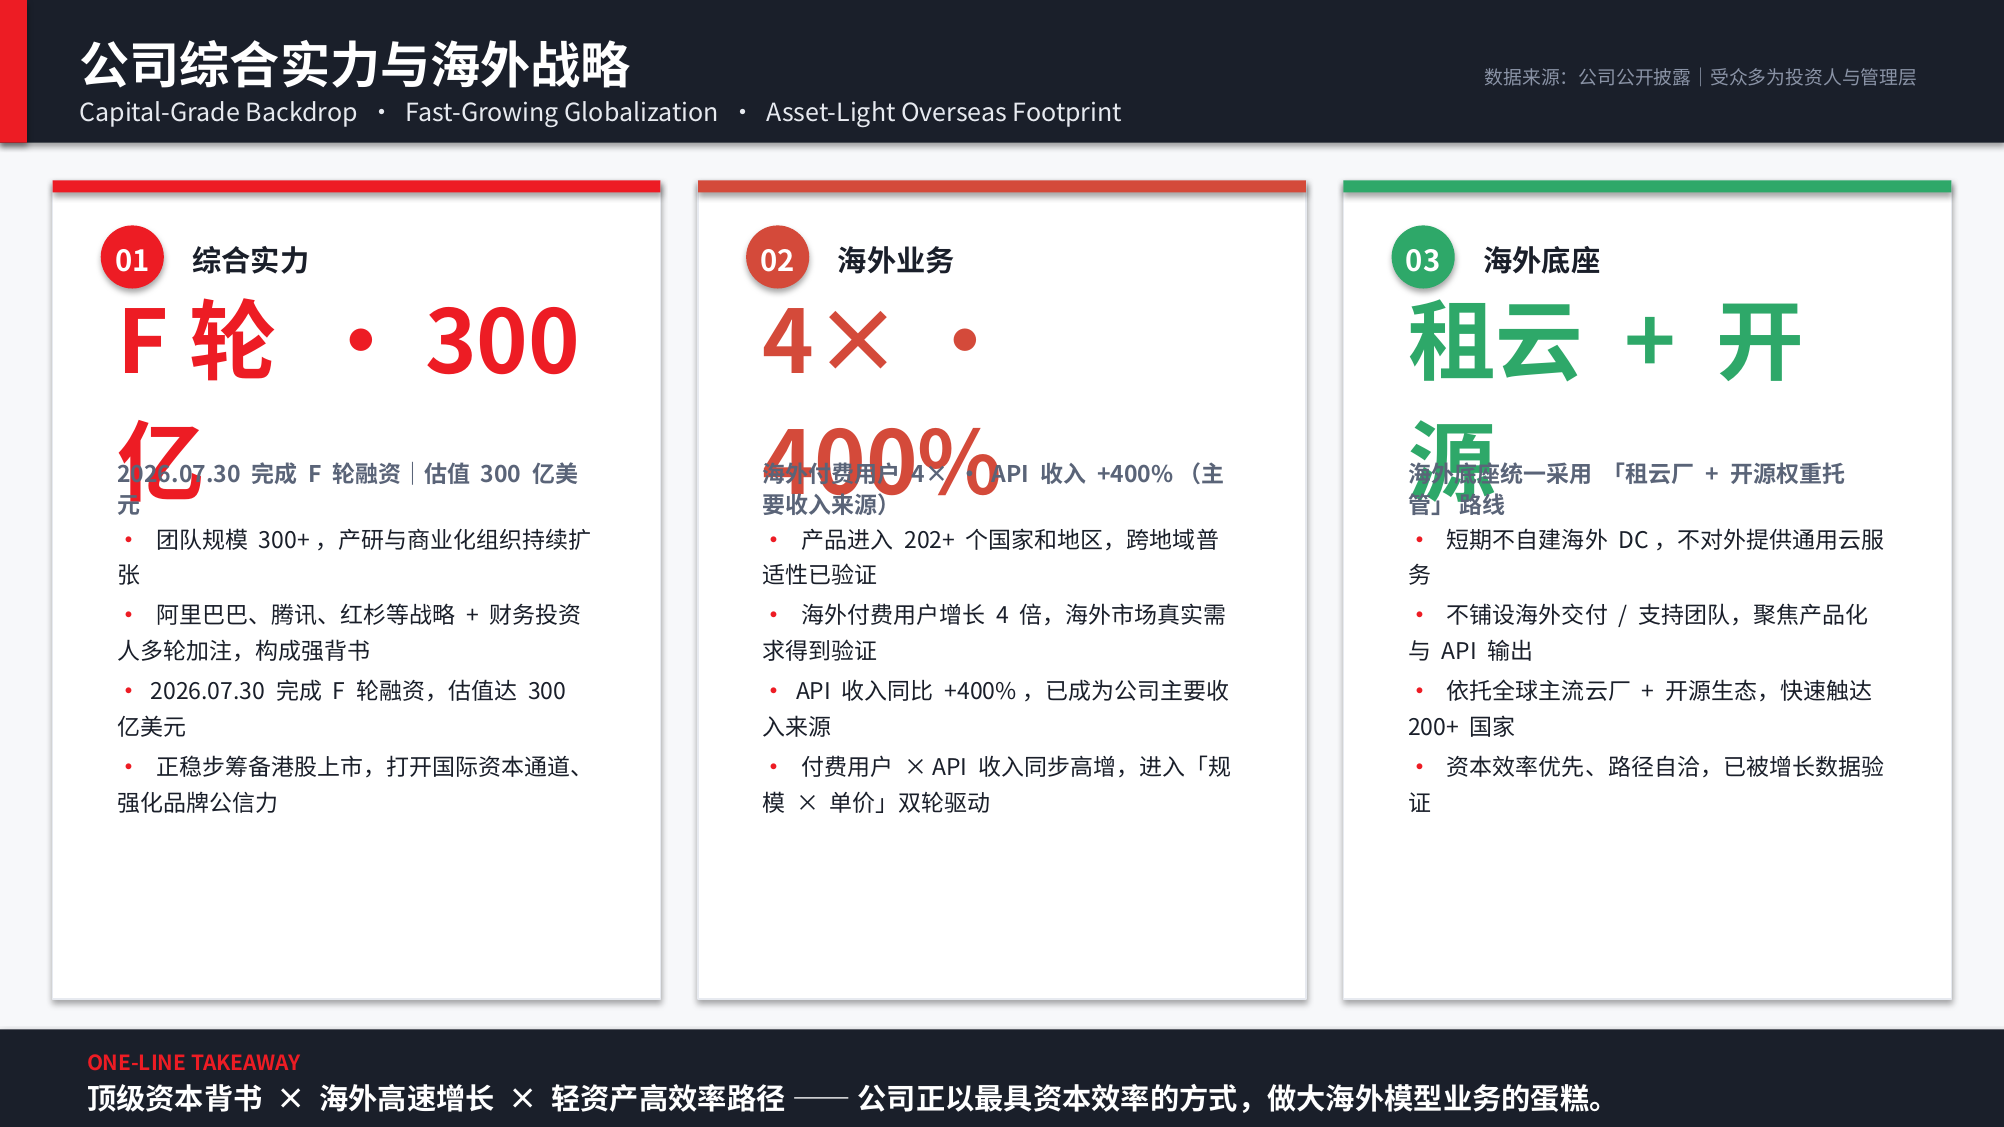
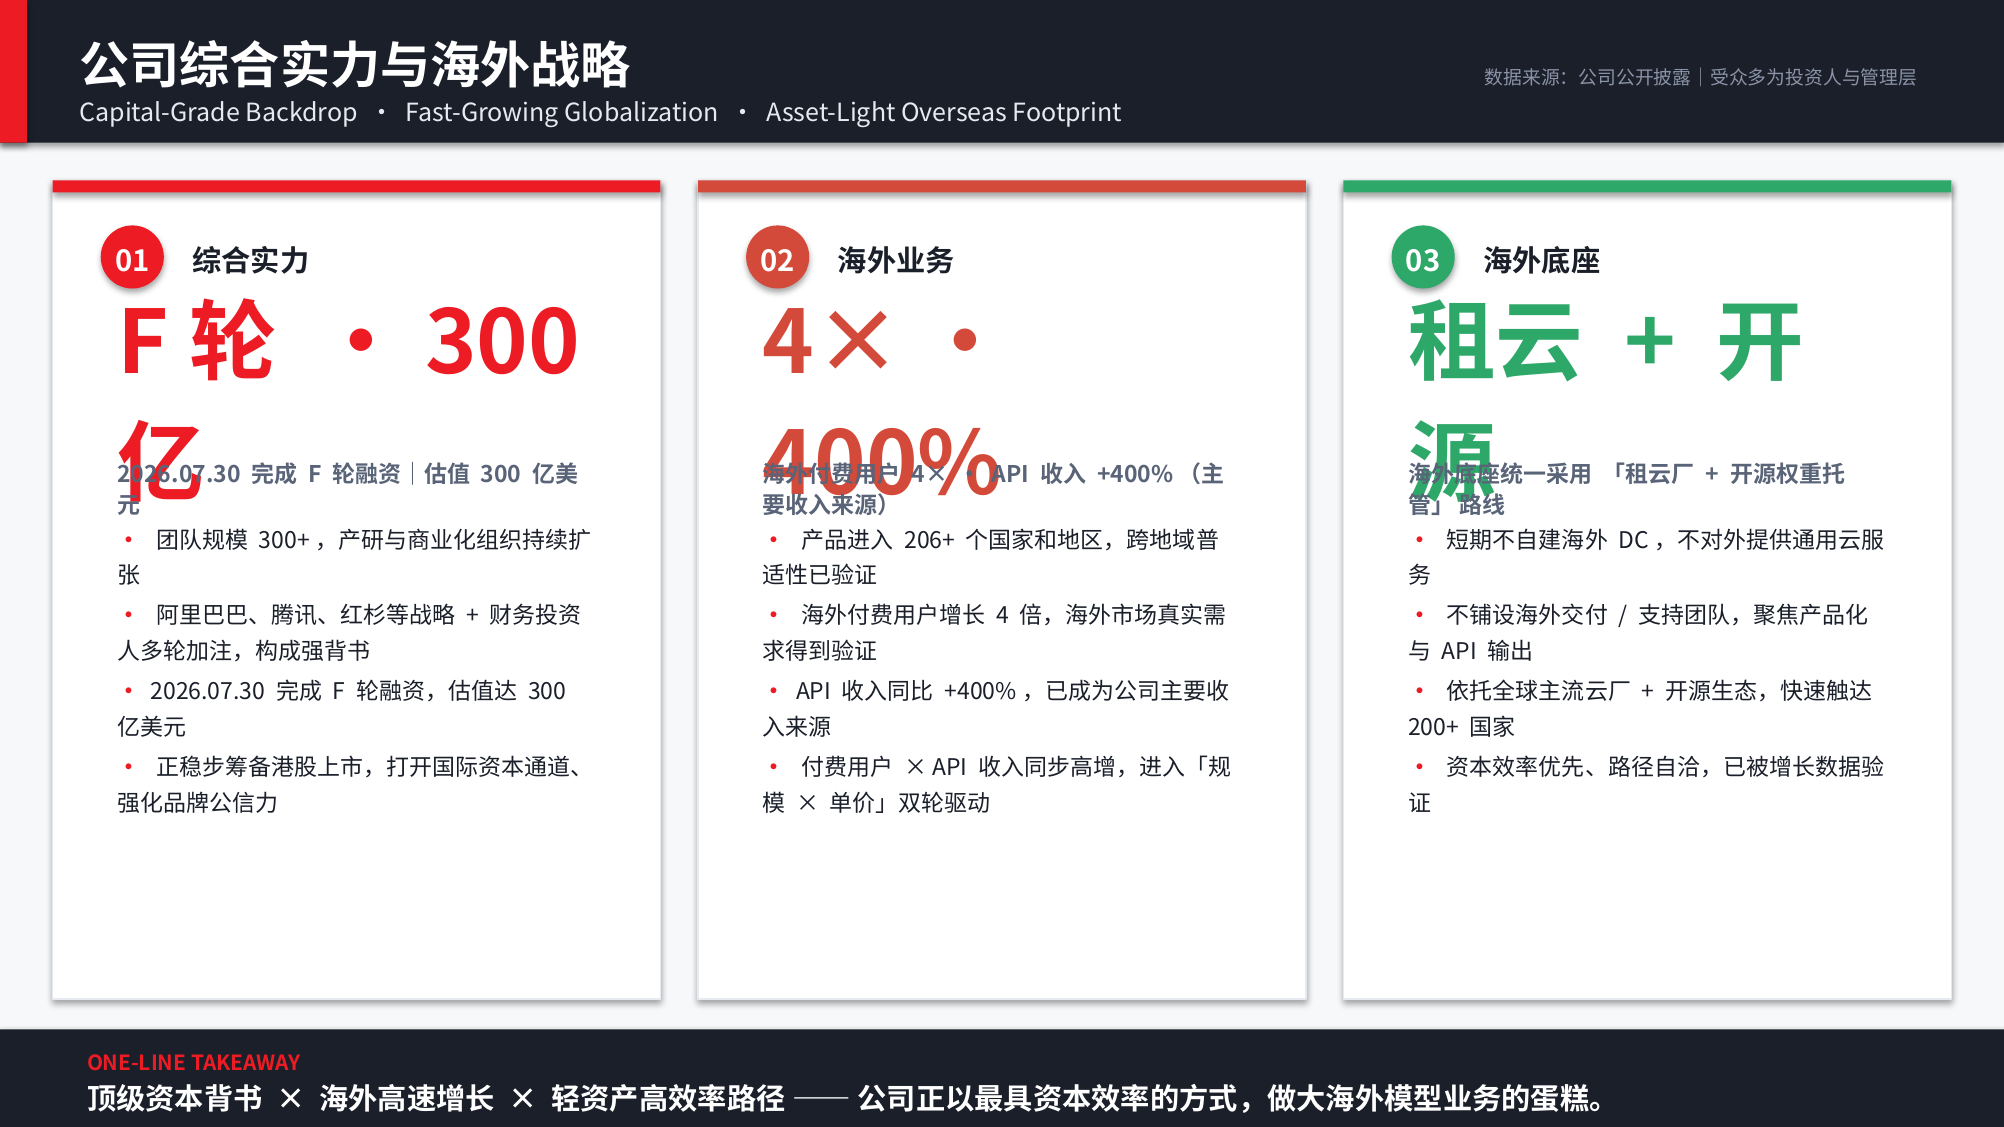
202+: 202+ -> 206+ (930, 541)
